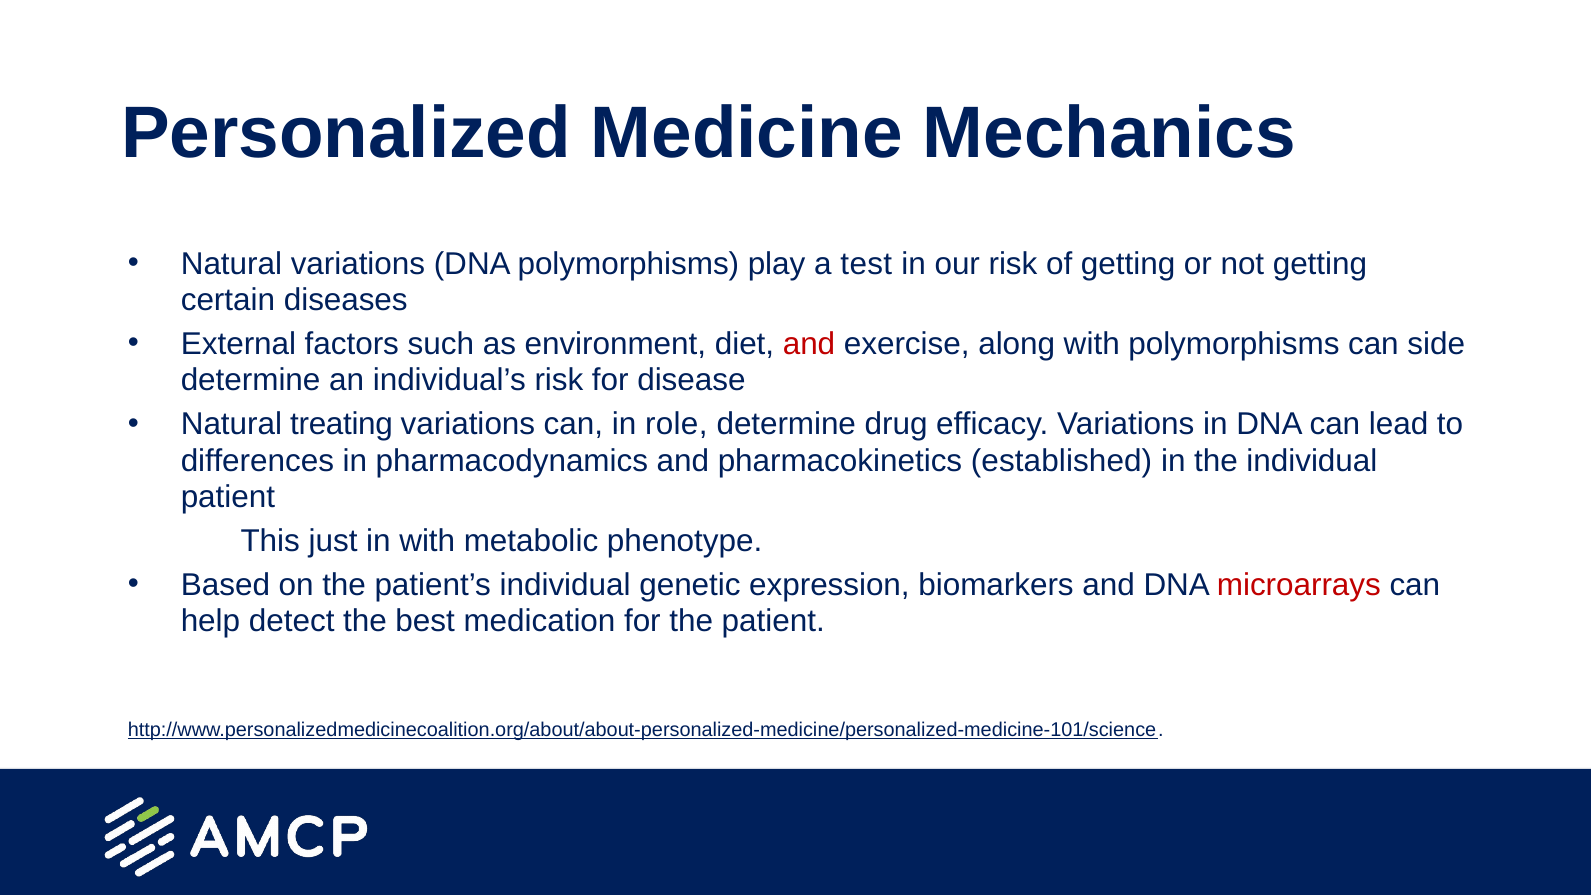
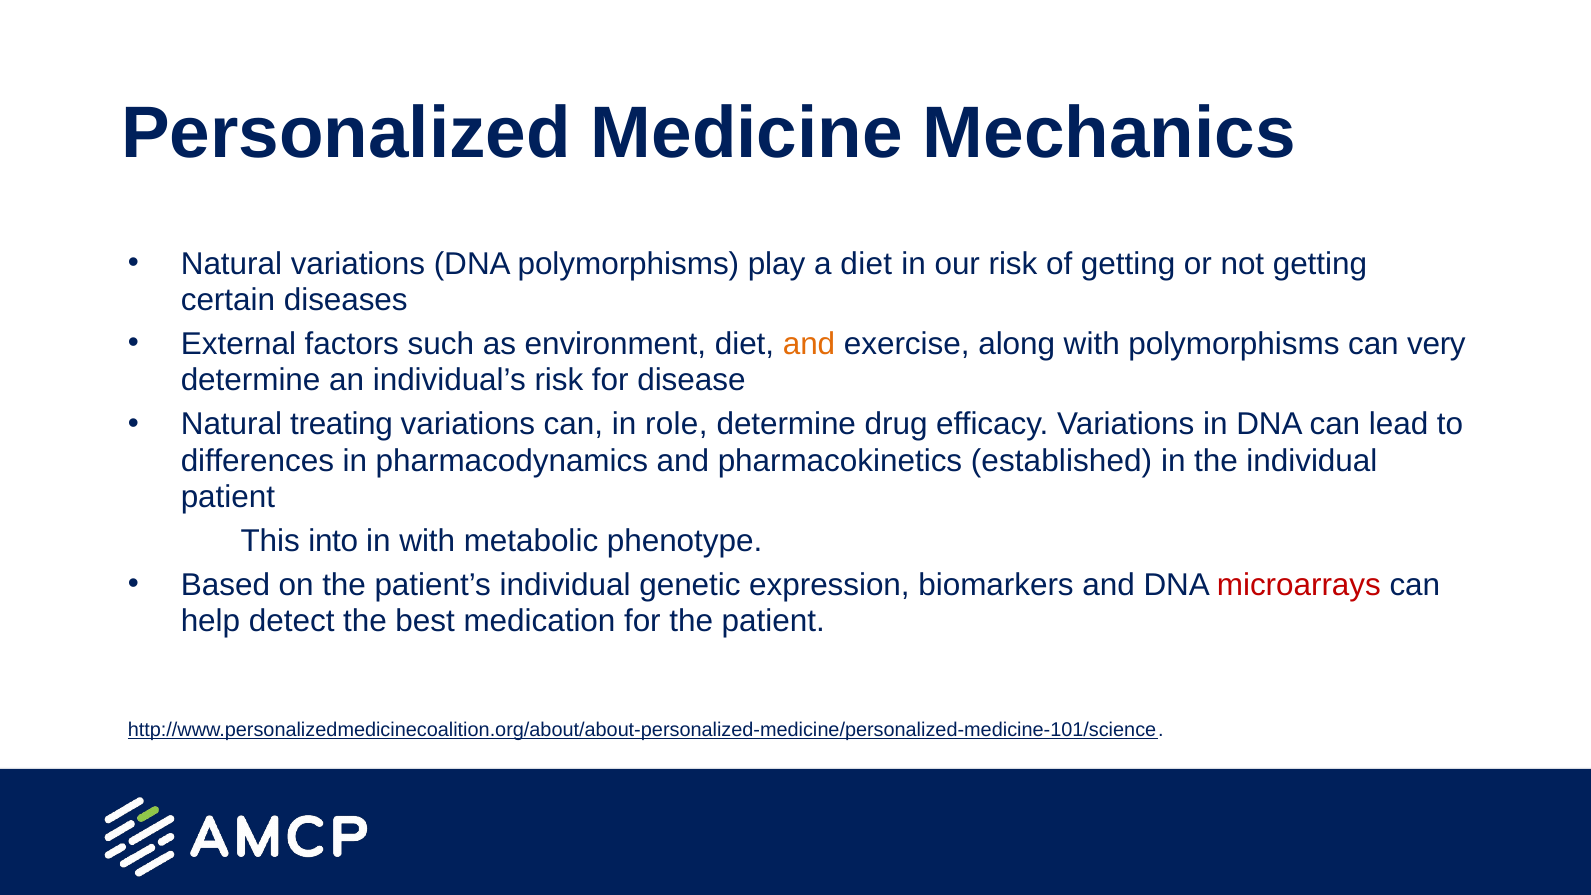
a test: test -> diet (866, 264)
and colour: red -> orange (809, 344)
side: side -> very (1436, 344)
just: just -> into (333, 541)
